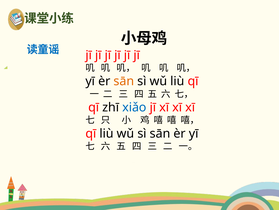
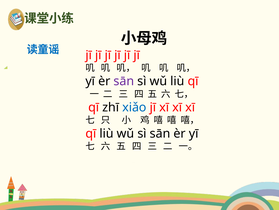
sān colour: orange -> purple (124, 81)
